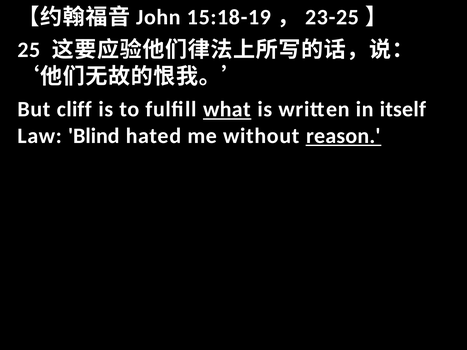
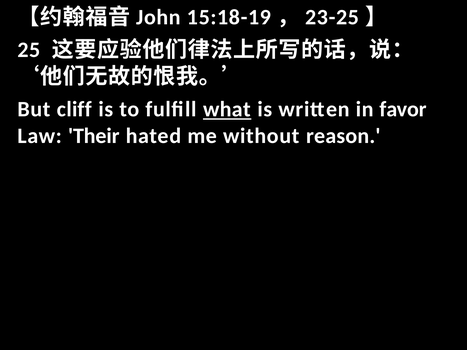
itself: itself -> favor (403, 109)
Blind: Blind -> Their (94, 136)
reason underline: present -> none (343, 136)
